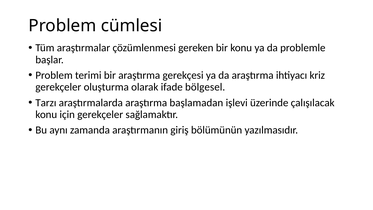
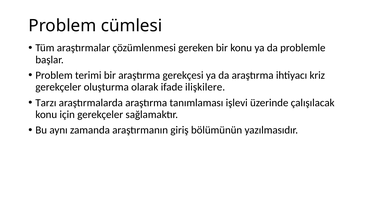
bölgesel: bölgesel -> ilişkilere (205, 87)
başlamadan: başlamadan -> tanımlaması (196, 103)
